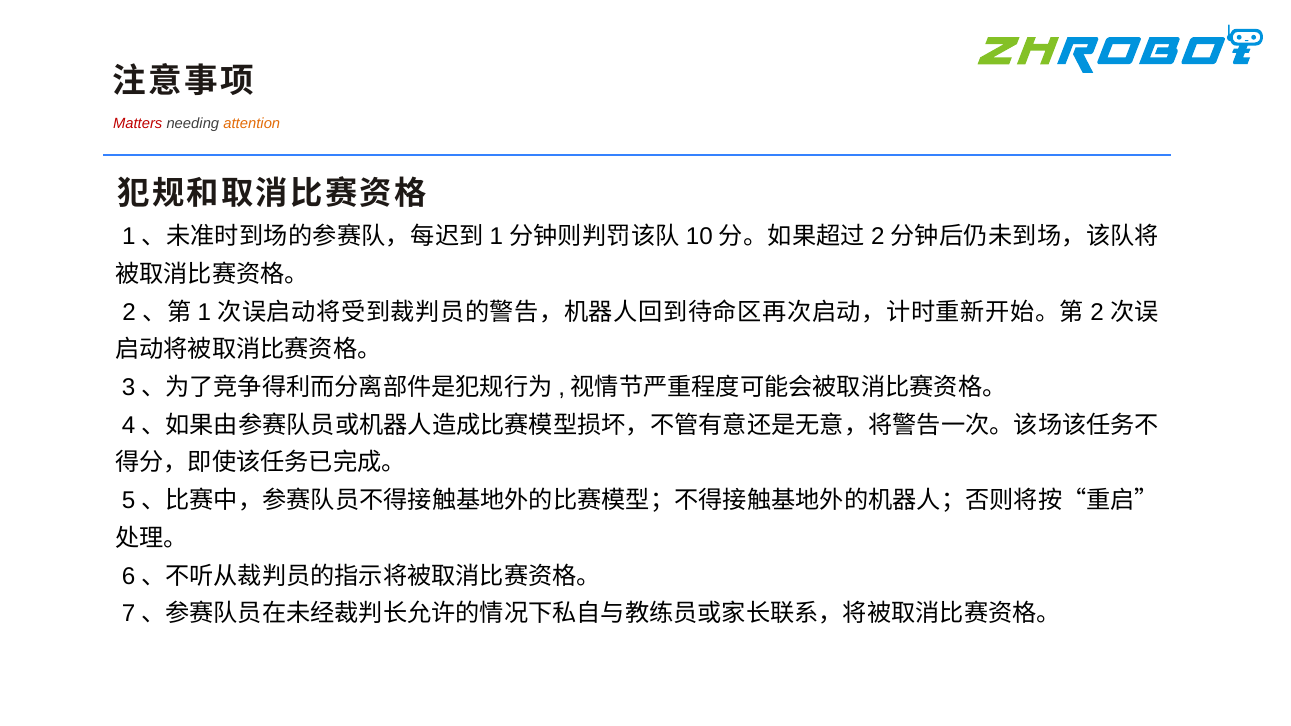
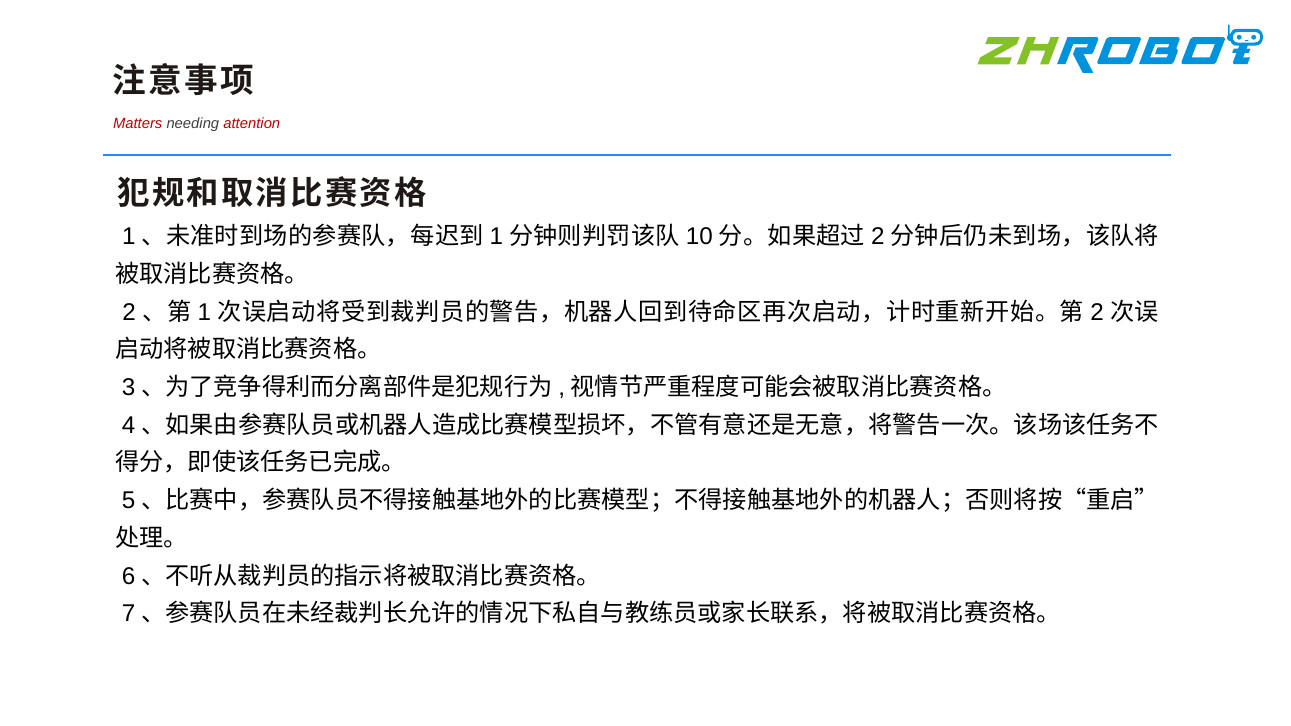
attention colour: orange -> red (252, 124)
